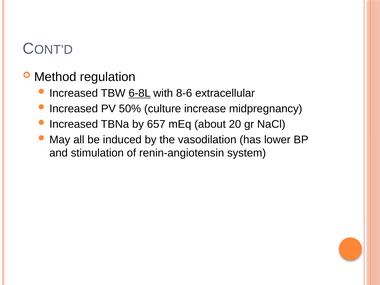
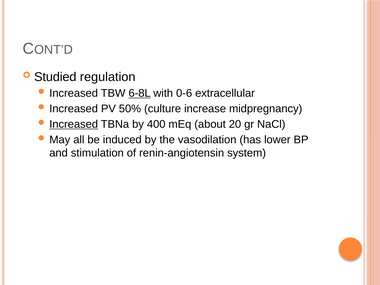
Method: Method -> Studied (55, 77)
8-6: 8-6 -> 0-6 (184, 93)
Increased underline: none -> present (74, 124)
657: 657 -> 400 (156, 124)
